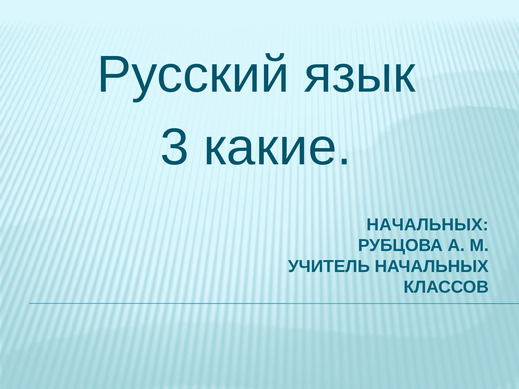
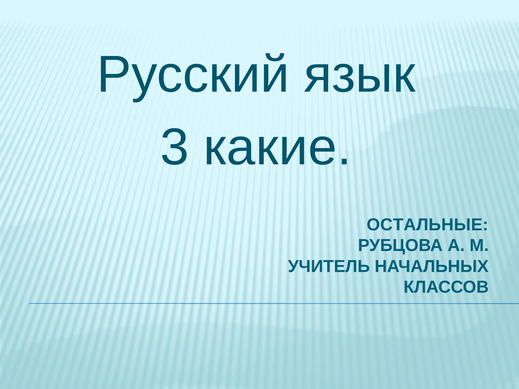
НАЧАЛЬНЫХ: НАЧАЛЬНЫХ -> ОСТАЛЬНЫЕ (428, 225)
